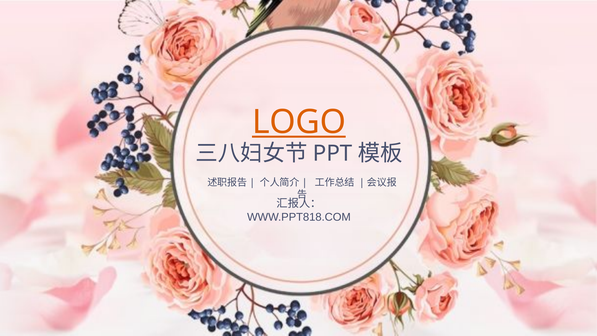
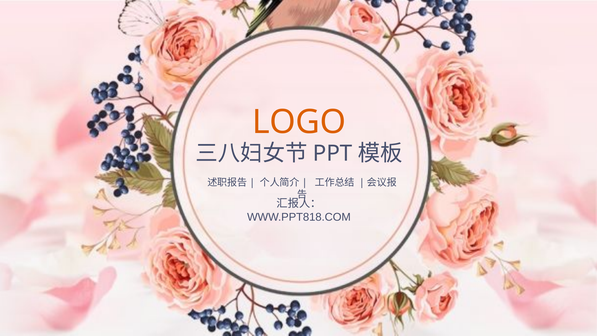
LOGO underline: present -> none (299, 122)
